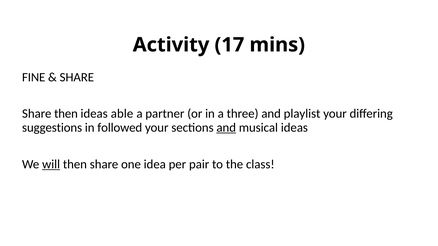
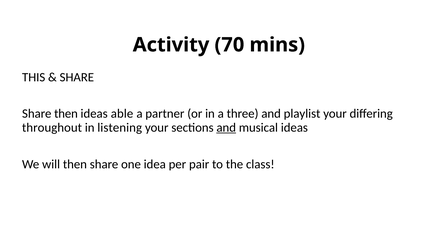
17: 17 -> 70 (229, 45)
FINE: FINE -> THIS (34, 77)
suggestions: suggestions -> throughout (52, 128)
followed: followed -> listening (120, 128)
will underline: present -> none (51, 164)
